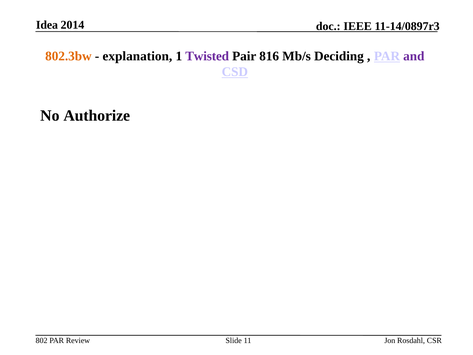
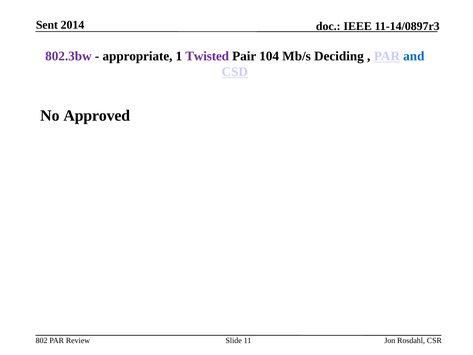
Idea: Idea -> Sent (47, 25)
802.3bw colour: orange -> purple (68, 56)
explanation: explanation -> appropriate (137, 56)
816: 816 -> 104 (269, 56)
and colour: purple -> blue (414, 56)
Authorize: Authorize -> Approved (97, 115)
